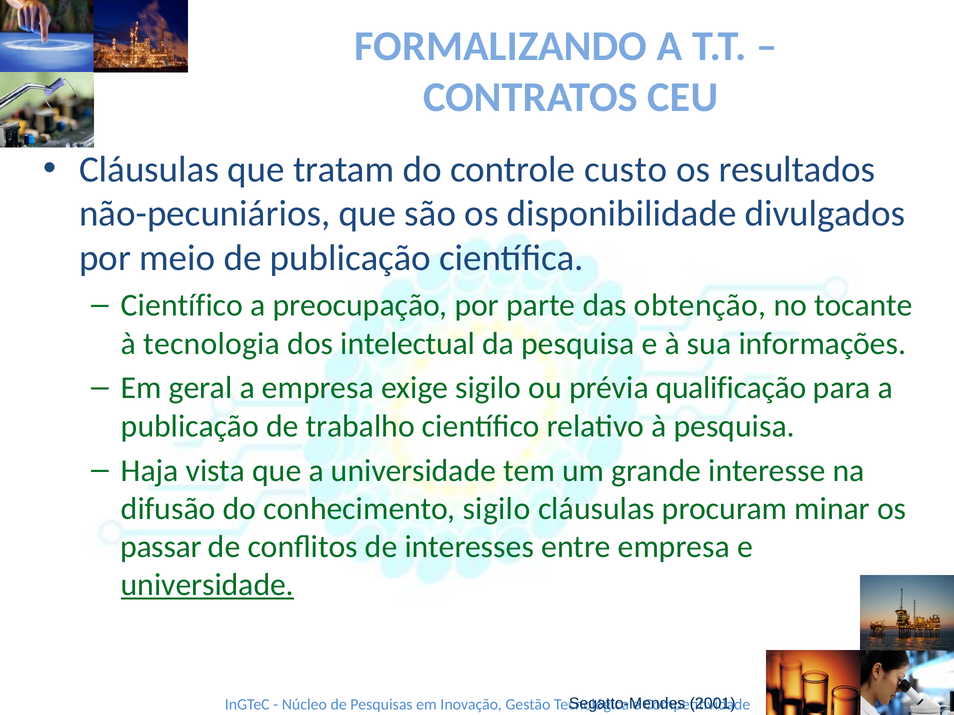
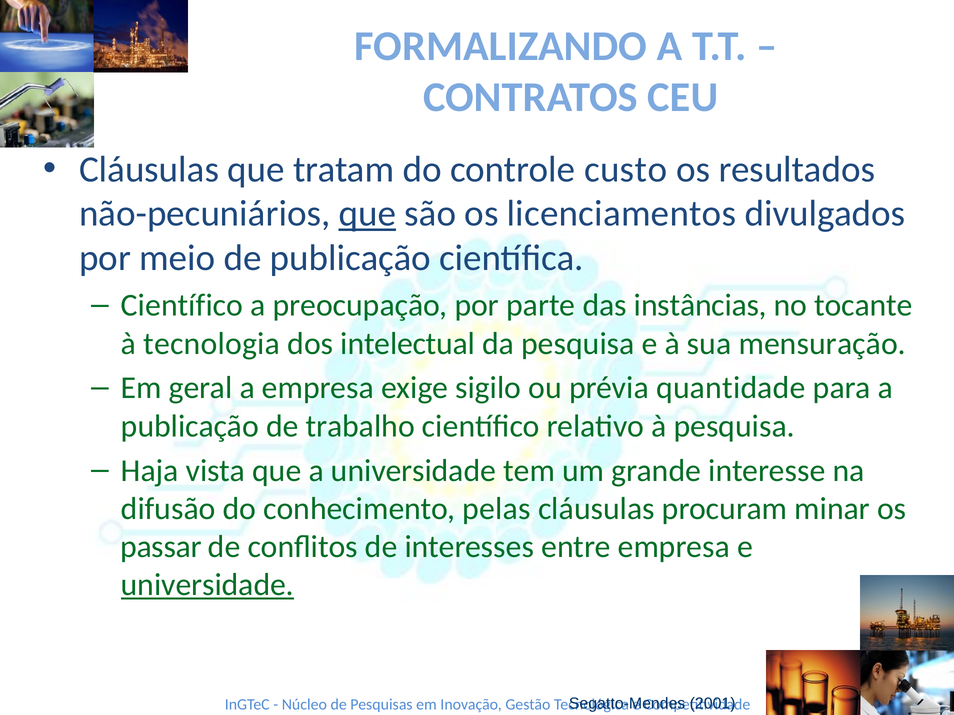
que underline: none -> present (367, 214)
disponibilidade: disponibilidade -> licenciamentos (622, 214)
obtenção: obtenção -> instâncias (700, 306)
informações: informações -> mensuração (822, 344)
qualificação: qualificação -> quantidade (731, 388)
conhecimento sigilo: sigilo -> pelas (497, 509)
